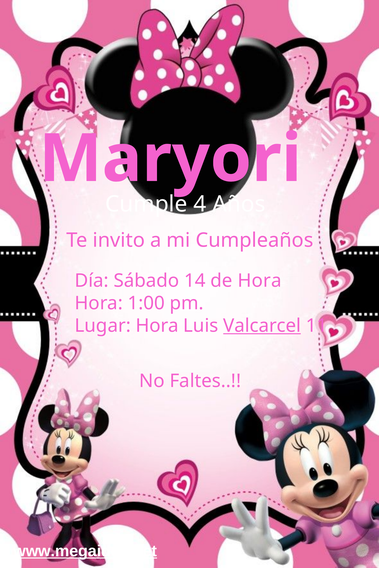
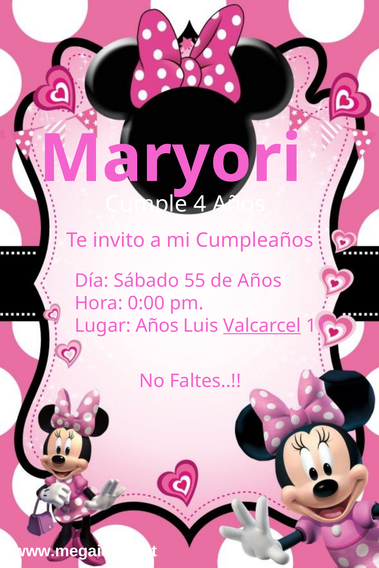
14: 14 -> 55 (195, 281)
de Hora: Hora -> Años (260, 281)
1:00: 1:00 -> 0:00 (146, 304)
Lugar Hora: Hora -> Años (157, 326)
www.megaidea.net underline: present -> none (85, 552)
